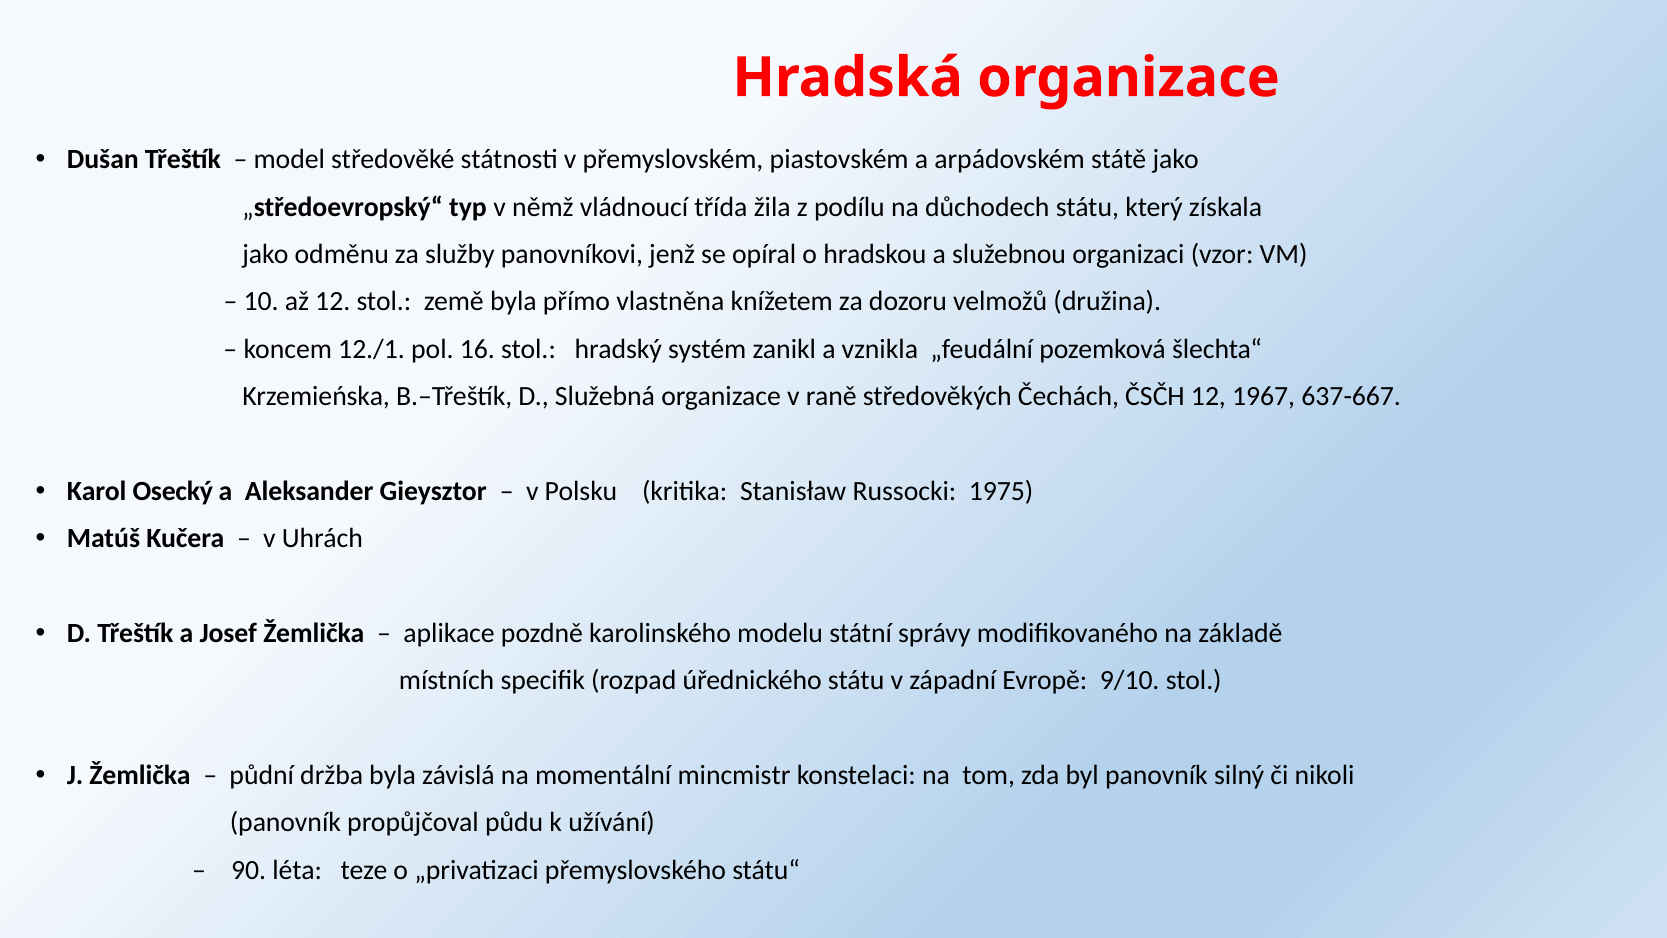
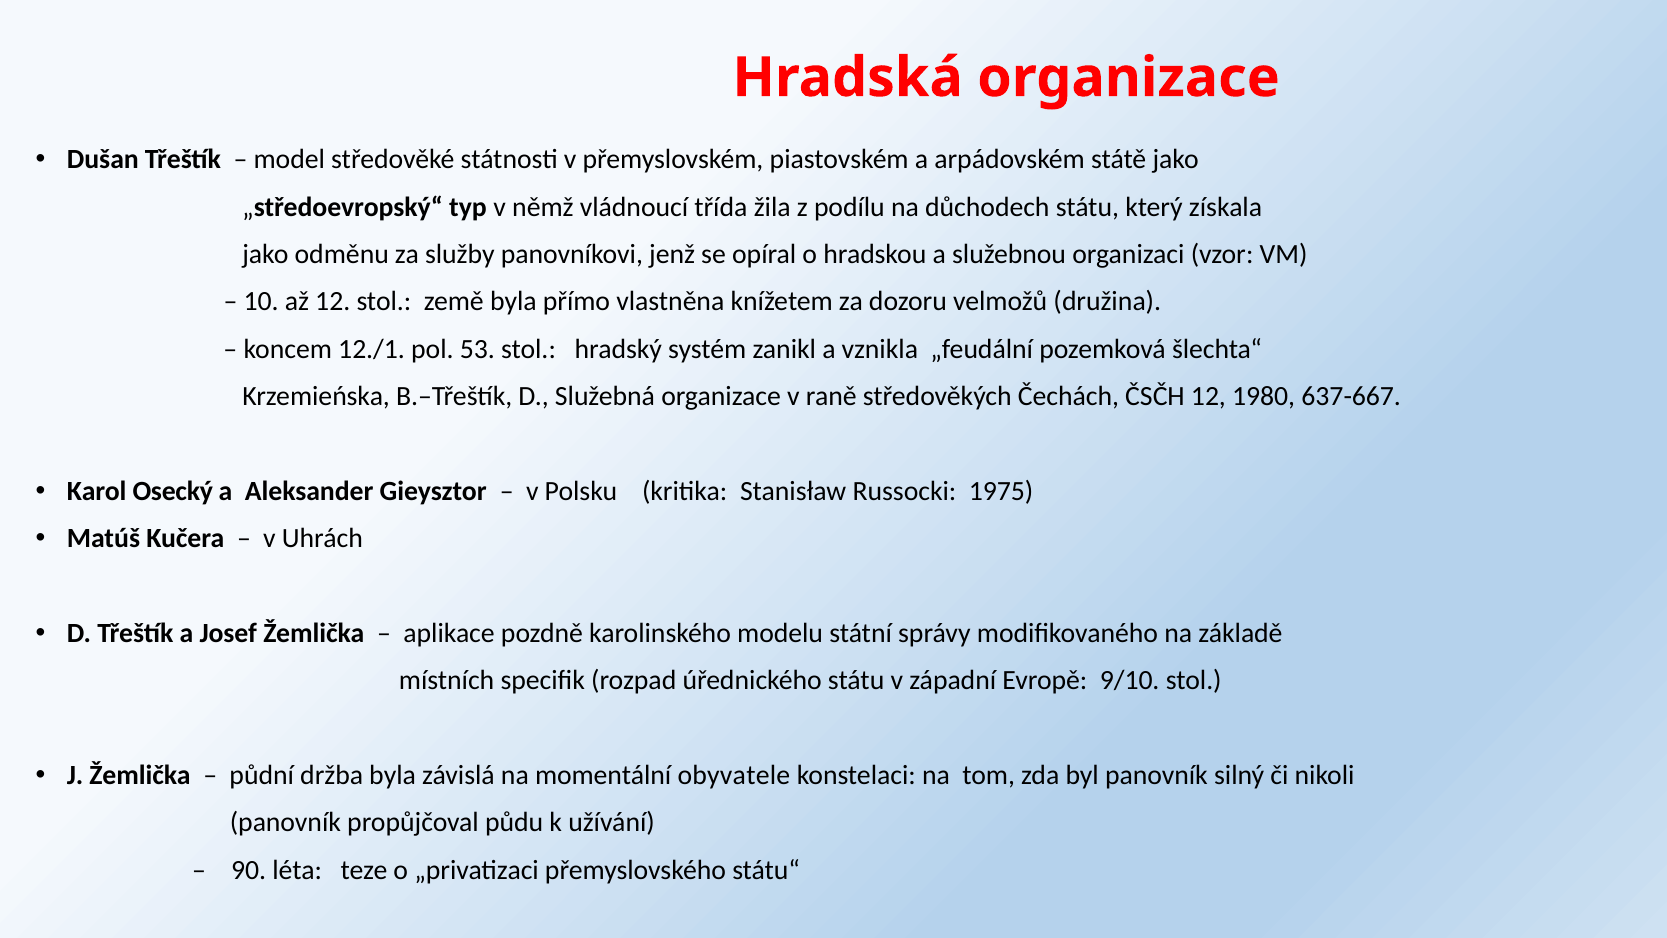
16: 16 -> 53 (477, 349)
1967: 1967 -> 1980 (1264, 396)
mincmistr: mincmistr -> obyvatele (734, 775)
